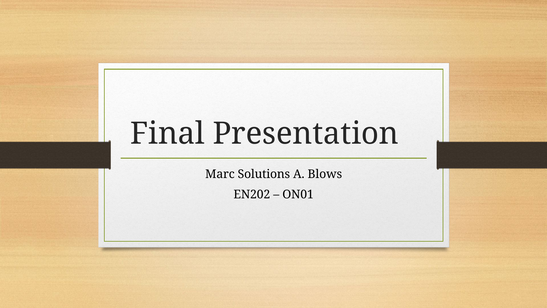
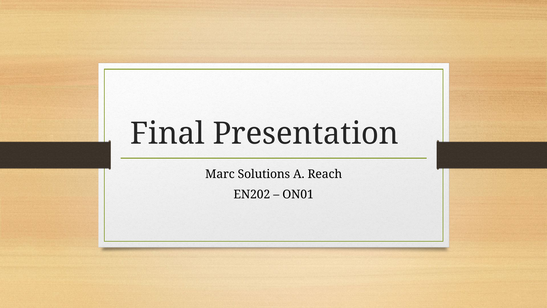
Blows: Blows -> Reach (325, 174)
